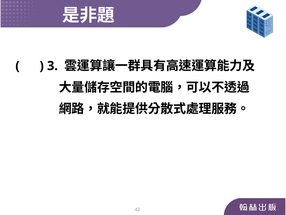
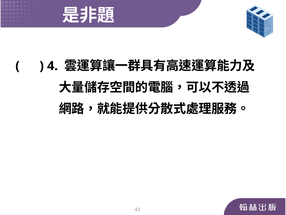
3: 3 -> 4 (52, 66)
